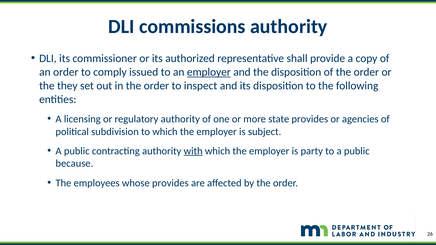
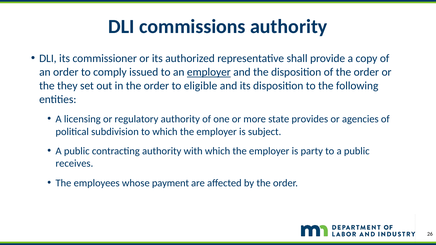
inspect: inspect -> eligible (201, 86)
with underline: present -> none (193, 151)
because: because -> receives (74, 164)
whose provides: provides -> payment (170, 183)
